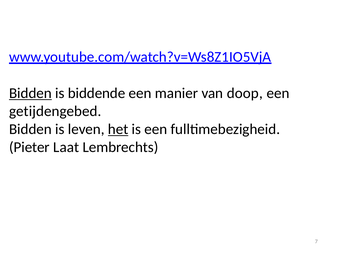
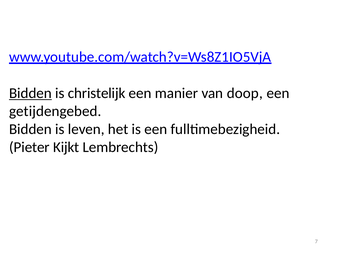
biddende: biddende -> christelijk (97, 93)
het underline: present -> none (118, 129)
Laat: Laat -> Kijkt (66, 147)
